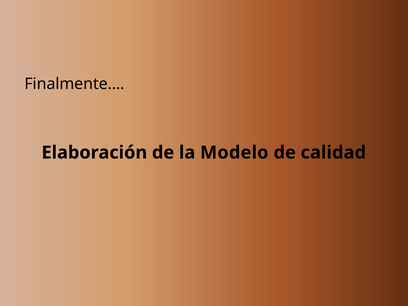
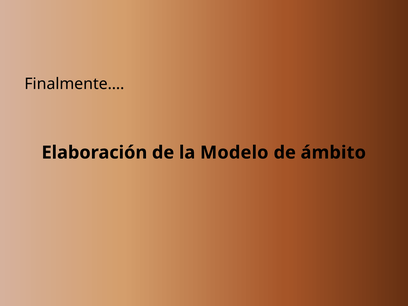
calidad: calidad -> ámbito (333, 153)
